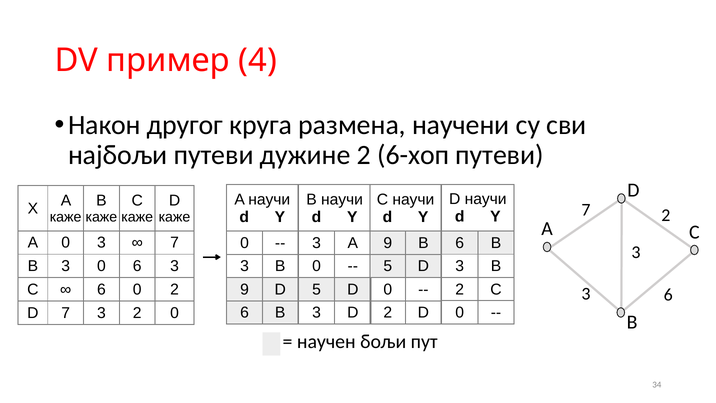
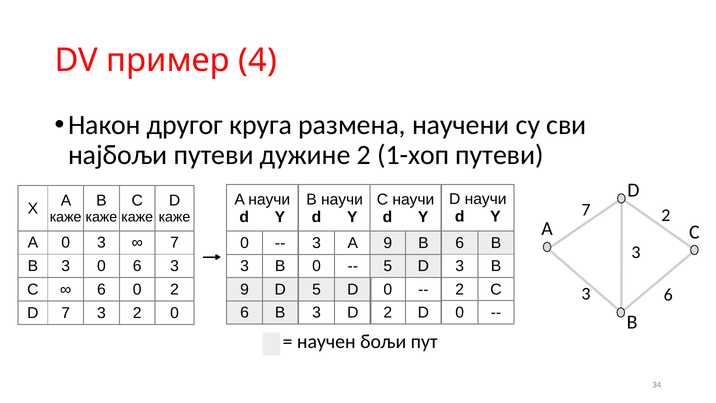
6-хоп: 6-хоп -> 1-хоп (413, 155)
